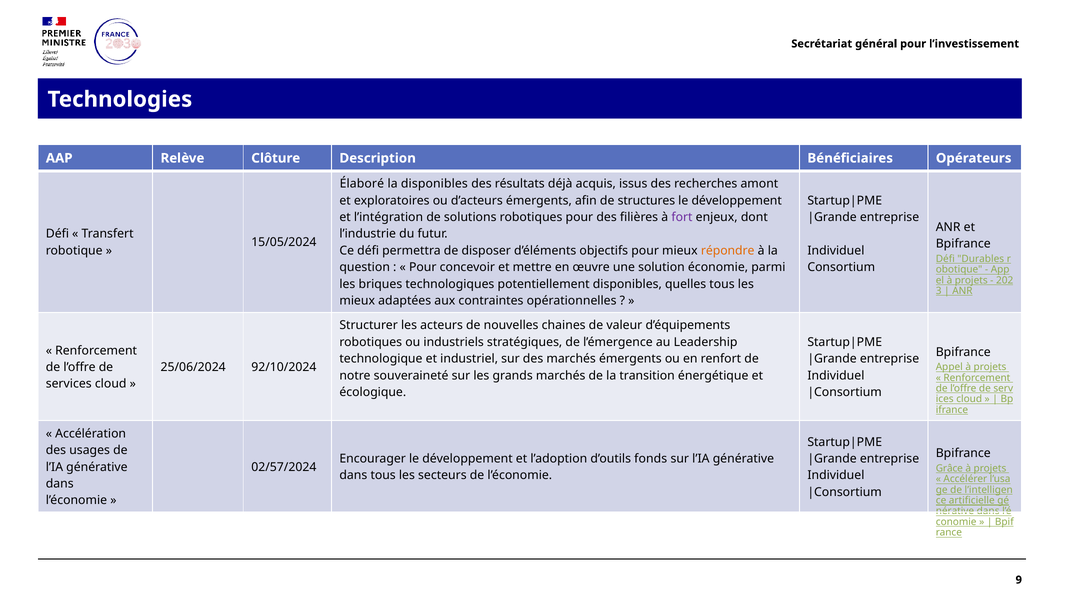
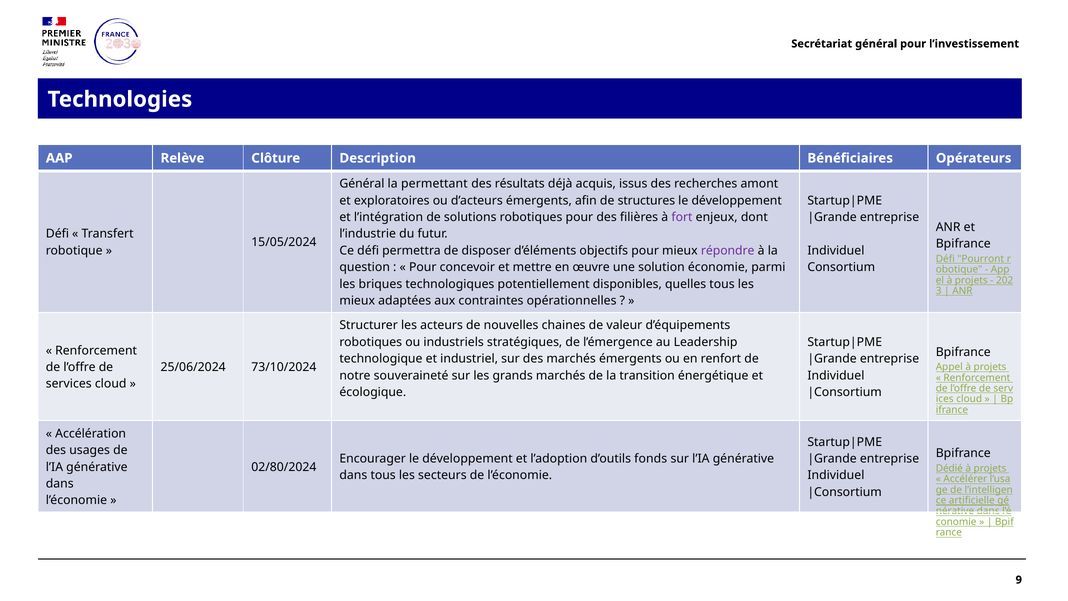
Élaboré: Élaboré -> Général (362, 184)
la disponibles: disponibles -> permettant (434, 184)
répondre colour: orange -> purple (728, 251)
Durables: Durables -> Pourront (981, 259)
92/10/2024: 92/10/2024 -> 73/10/2024 (284, 367)
02/57/2024: 02/57/2024 -> 02/80/2024 (284, 467)
Grâce: Grâce -> Dédié (949, 468)
